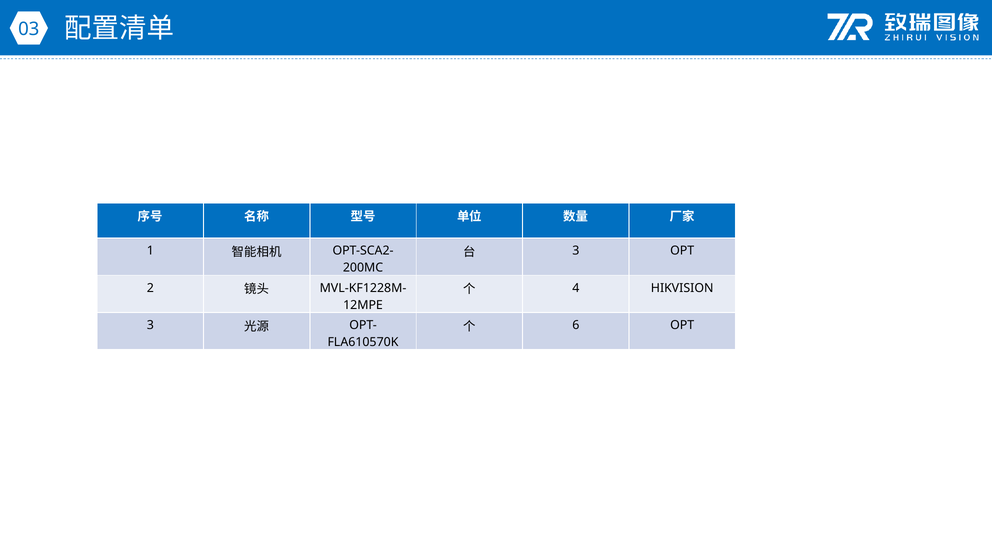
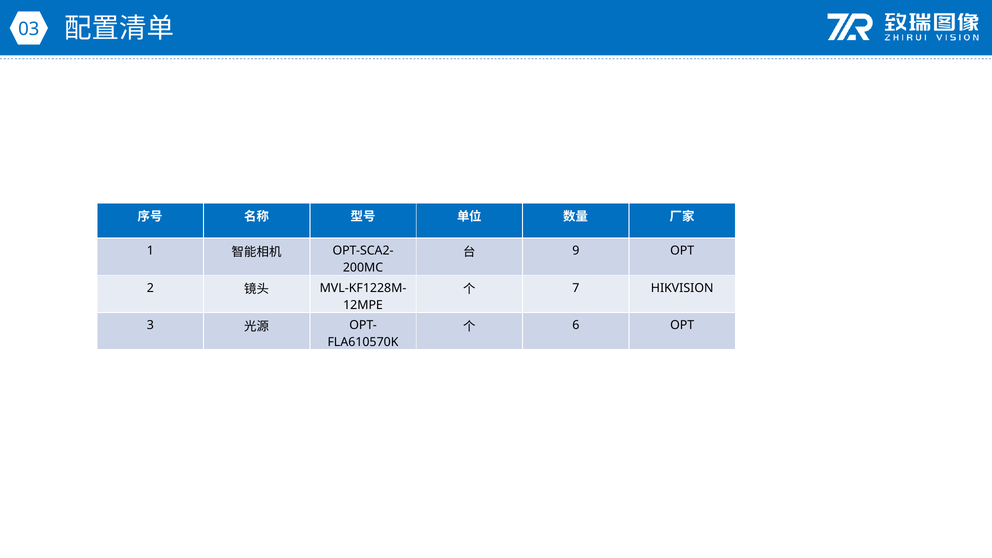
3: 3 -> 9 (576, 251)
4: 4 -> 7 (576, 288)
